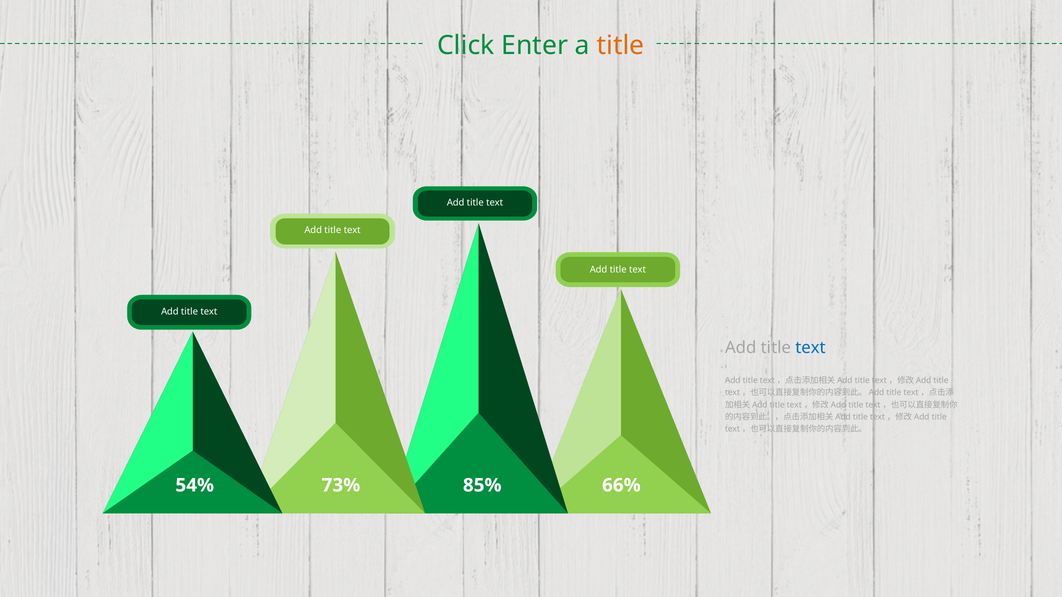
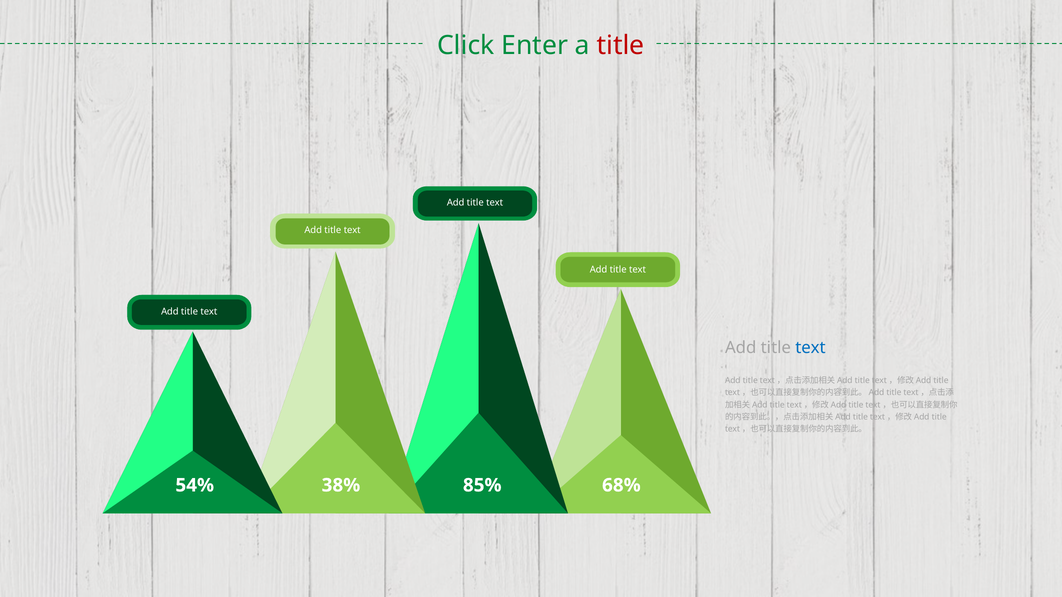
title colour: orange -> red (621, 45)
73%: 73% -> 38% (341, 486)
66%: 66% -> 68% (621, 486)
